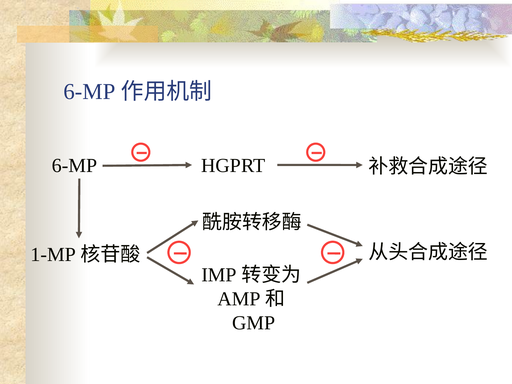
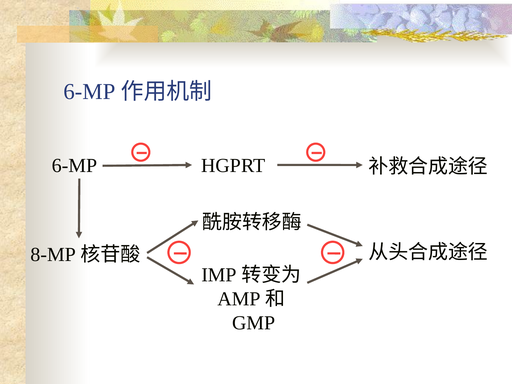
1-MP: 1-MP -> 8-MP (53, 255)
